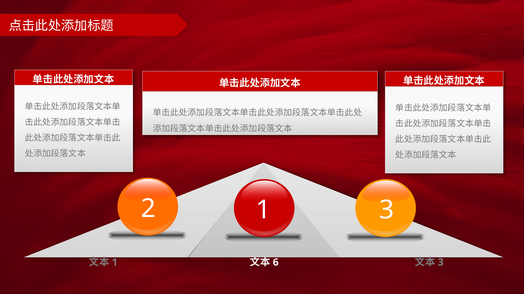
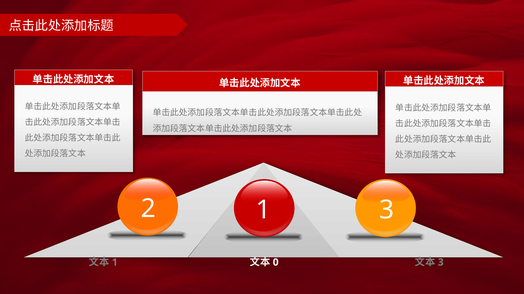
6: 6 -> 0 (276, 263)
